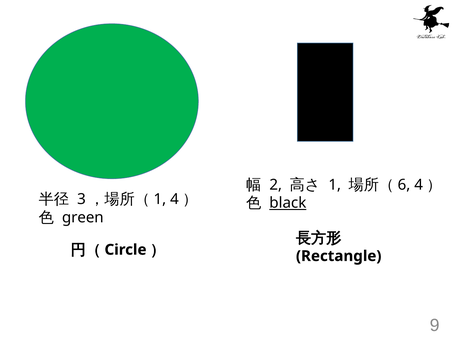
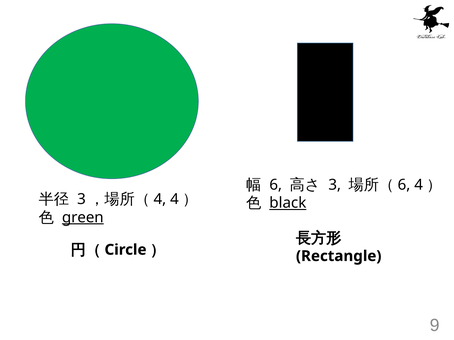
2: 2 -> 6 (276, 185)
1: 1 -> 3 (335, 185)
1: 1 -> 4 (160, 200)
green underline: none -> present (83, 218)
